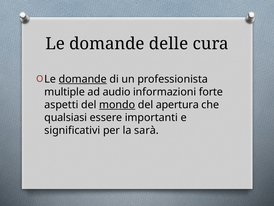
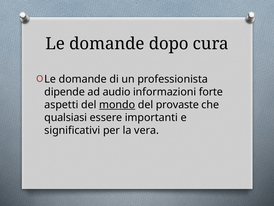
delle: delle -> dopo (169, 44)
domande underline: present -> none (83, 79)
multiple: multiple -> dipende (65, 92)
apertura: apertura -> provaste (177, 104)
sarà: sarà -> vera (147, 130)
